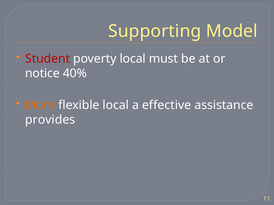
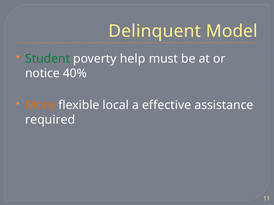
Supporting: Supporting -> Delinquent (155, 31)
Student colour: red -> green (48, 59)
poverty local: local -> help (133, 59)
provides: provides -> required (50, 120)
